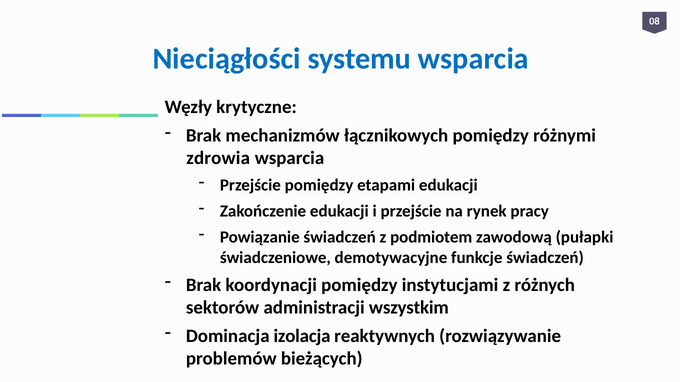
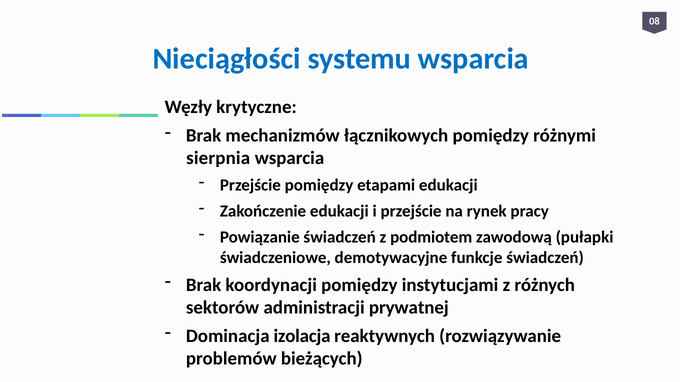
zdrowia: zdrowia -> sierpnia (218, 158)
wszystkim: wszystkim -> prywatnej (409, 308)
